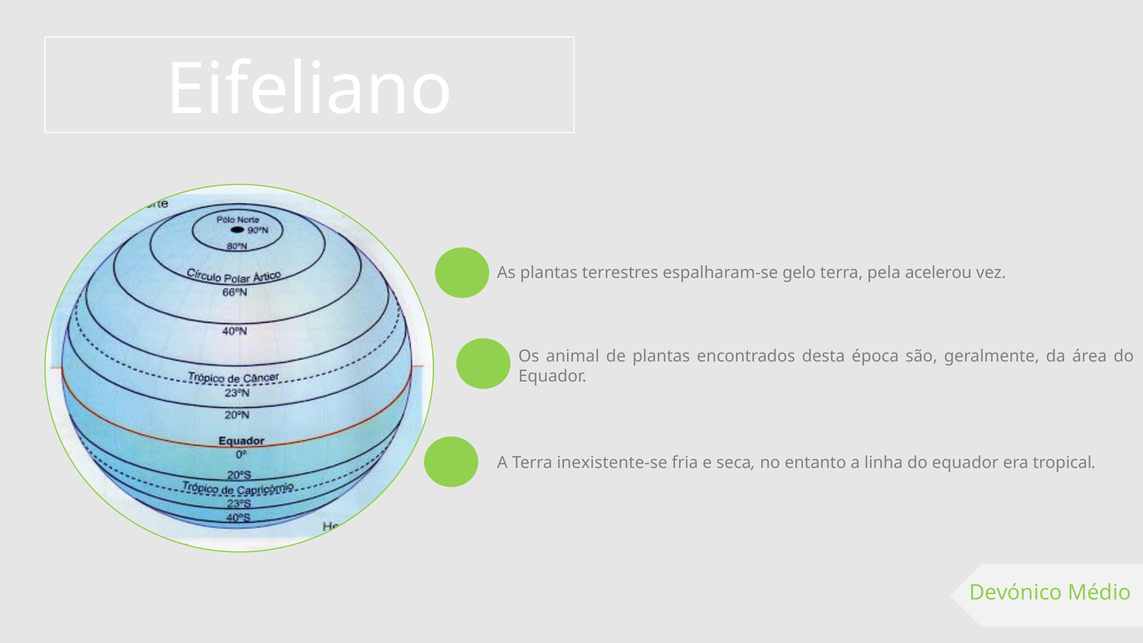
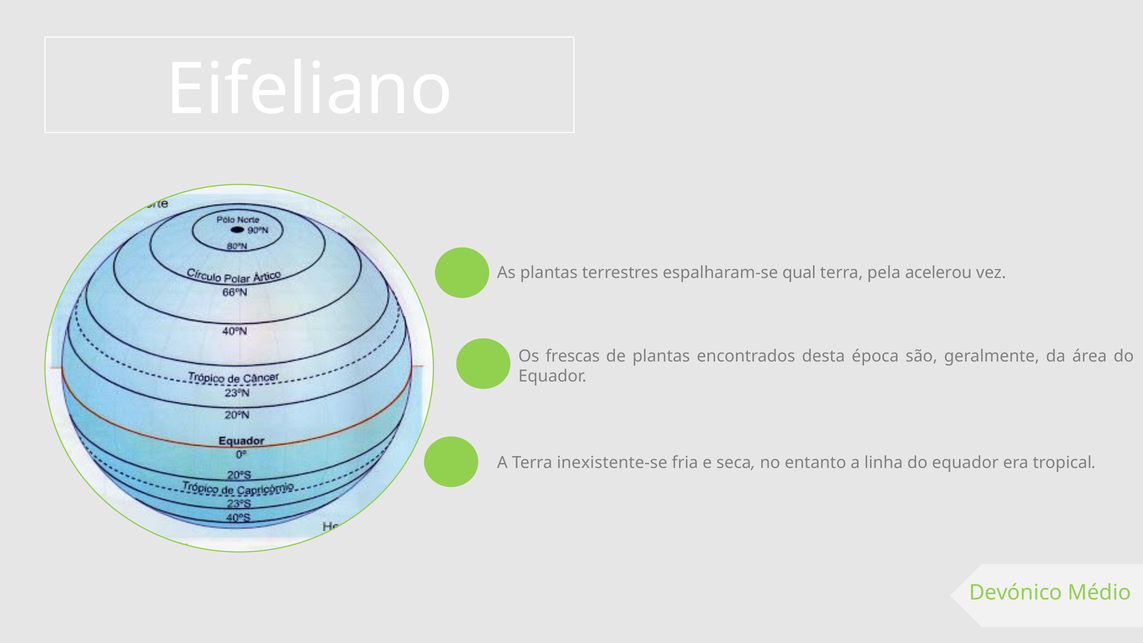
gelo: gelo -> qual (799, 273)
animal: animal -> frescas (573, 356)
